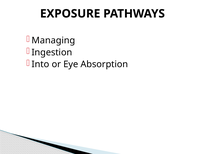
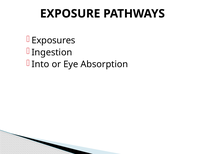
Managing: Managing -> Exposures (53, 40)
